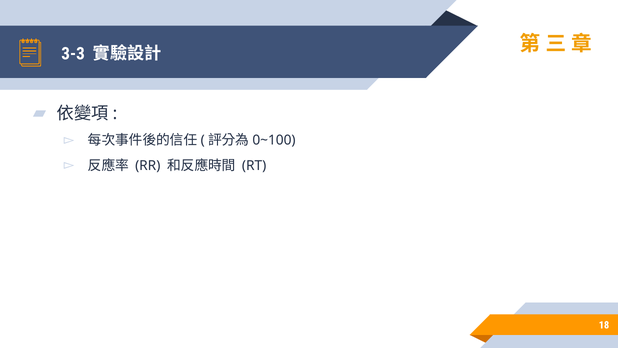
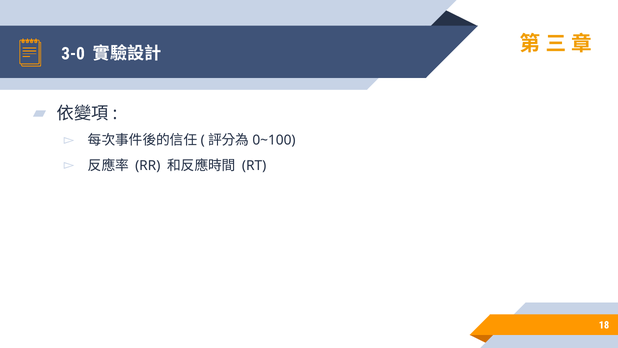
3-3: 3-3 -> 3-0 (73, 54)
